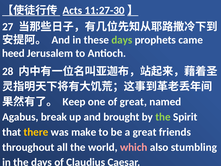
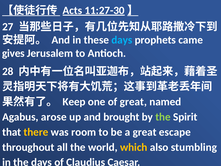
days colour: light green -> light blue (122, 40)
heed: heed -> gives (13, 53)
break: break -> arose (54, 117)
make: make -> room (84, 132)
friends: friends -> escape (175, 132)
which colour: pink -> yellow (134, 147)
